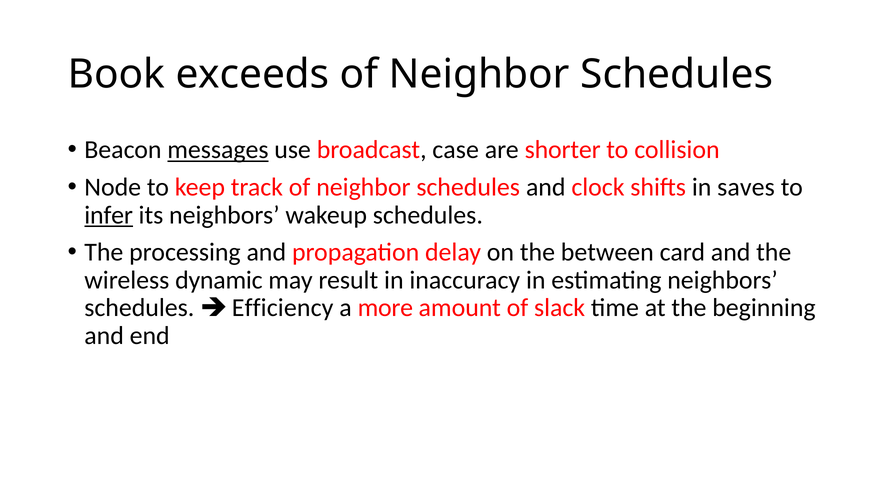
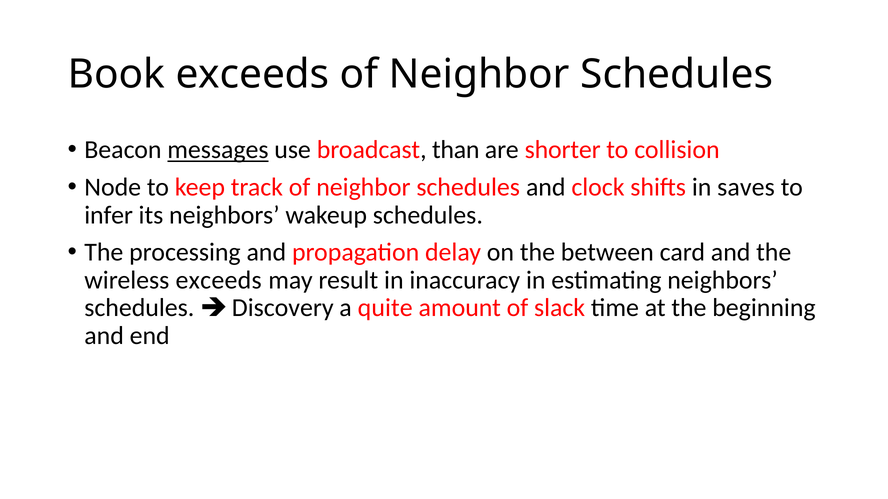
case: case -> than (456, 150)
infer underline: present -> none (109, 215)
wireless dynamic: dynamic -> exceeds (219, 280)
Efficiency: Efficiency -> Discovery (283, 308)
more: more -> quite (385, 308)
